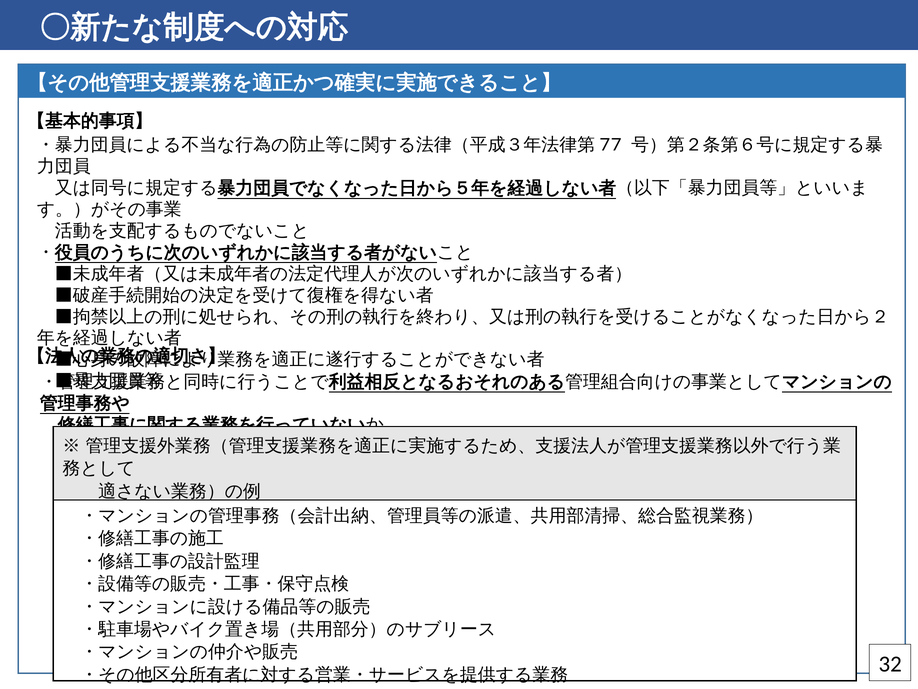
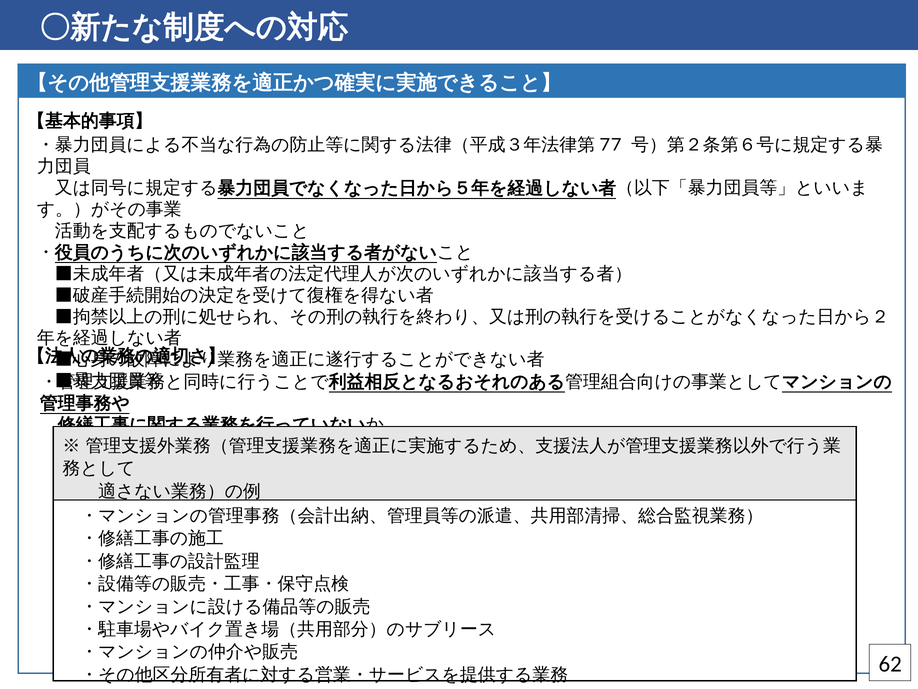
32: 32 -> 62 (890, 664)
